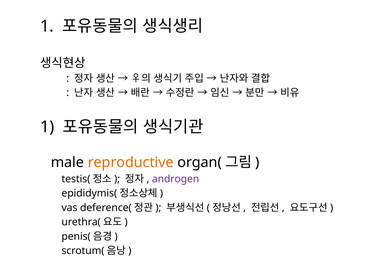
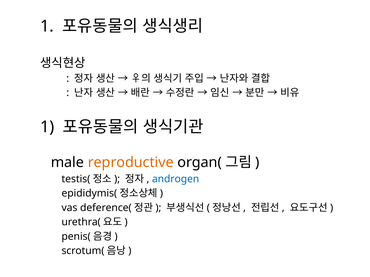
androgen colour: purple -> blue (176, 179)
